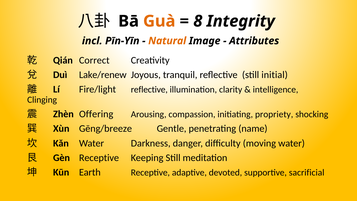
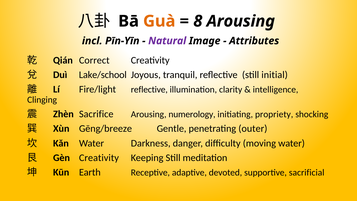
8 Integrity: Integrity -> Arousing (241, 21)
Natural colour: orange -> purple (167, 41)
Lake/renew: Lake/renew -> Lake/school (103, 75)
Offering: Offering -> Sacrifice (96, 114)
compassion: compassion -> numerology (192, 114)
name: name -> outer (253, 129)
Gèn Receptive: Receptive -> Creativity (99, 158)
